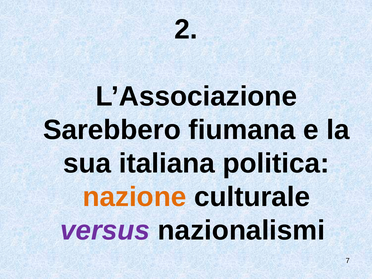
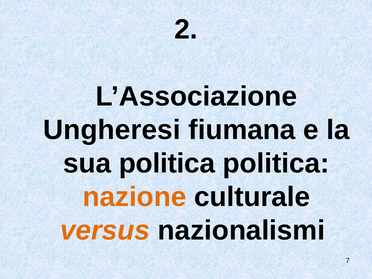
Sarebbero: Sarebbero -> Ungheresi (112, 130)
sua italiana: italiana -> politica (167, 163)
versus colour: purple -> orange (105, 230)
